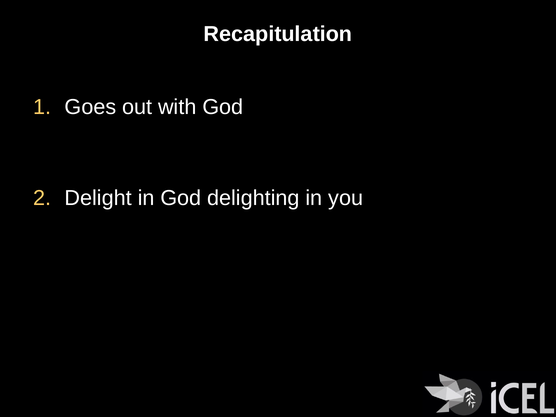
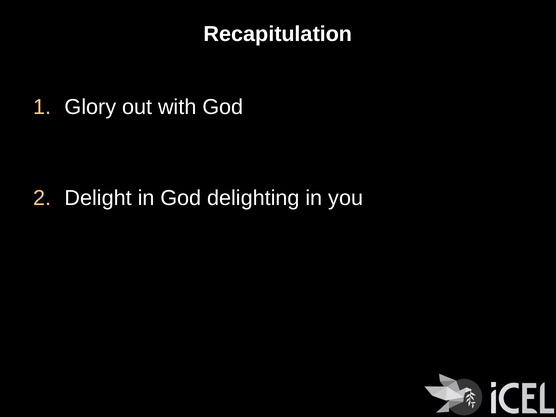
Goes: Goes -> Glory (90, 107)
